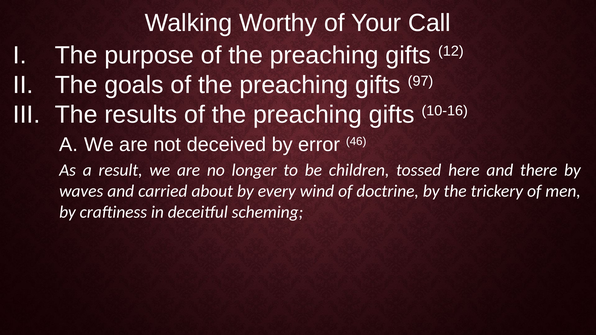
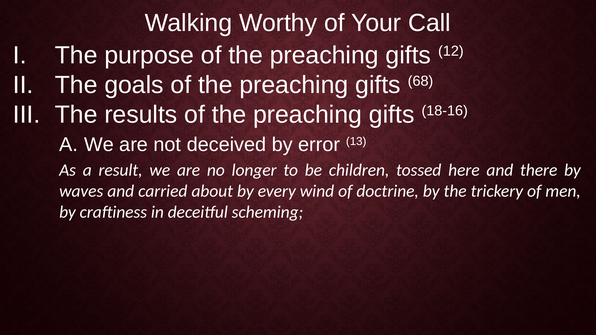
97: 97 -> 68 (421, 81)
10-16: 10-16 -> 18-16 (445, 111)
46: 46 -> 13 (356, 142)
